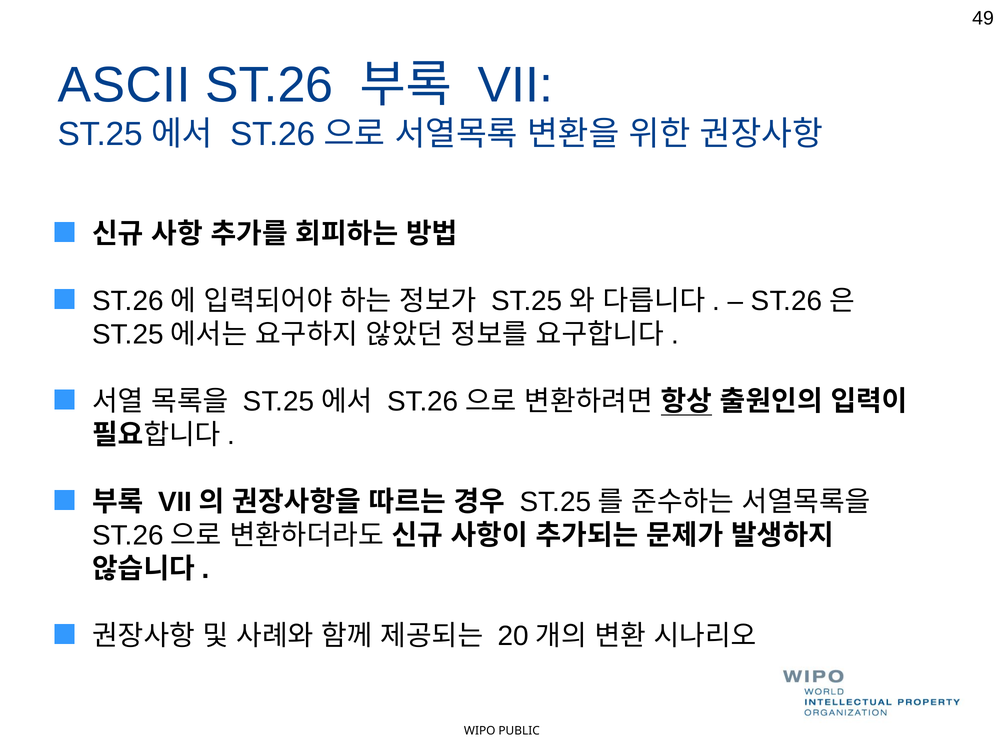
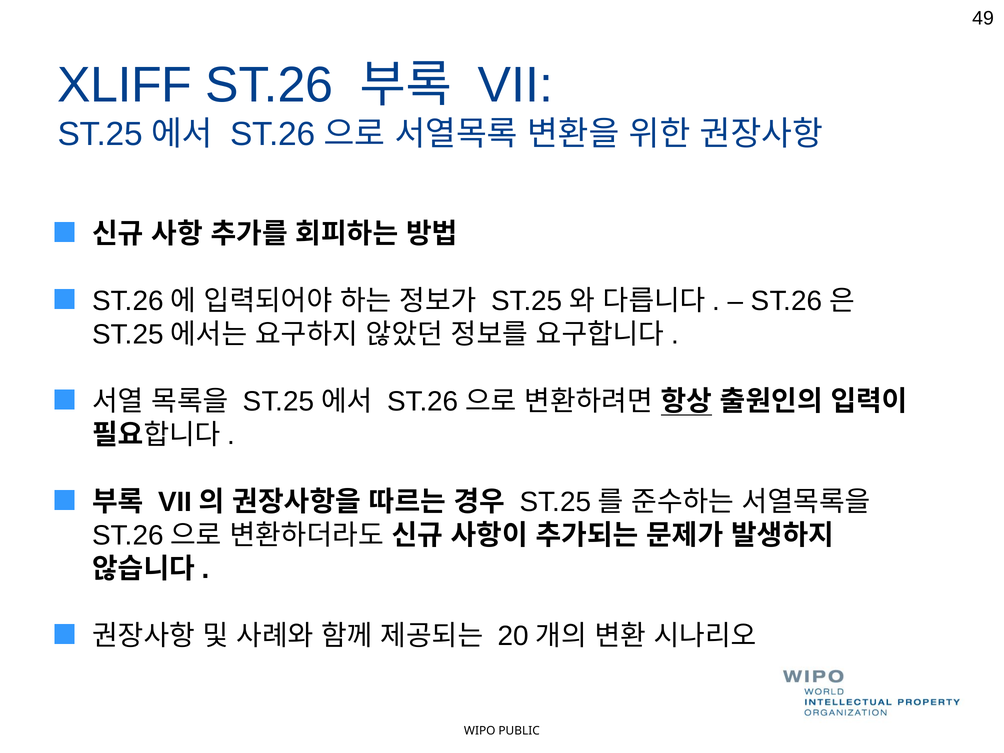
ASCII: ASCII -> XLIFF (125, 85)
